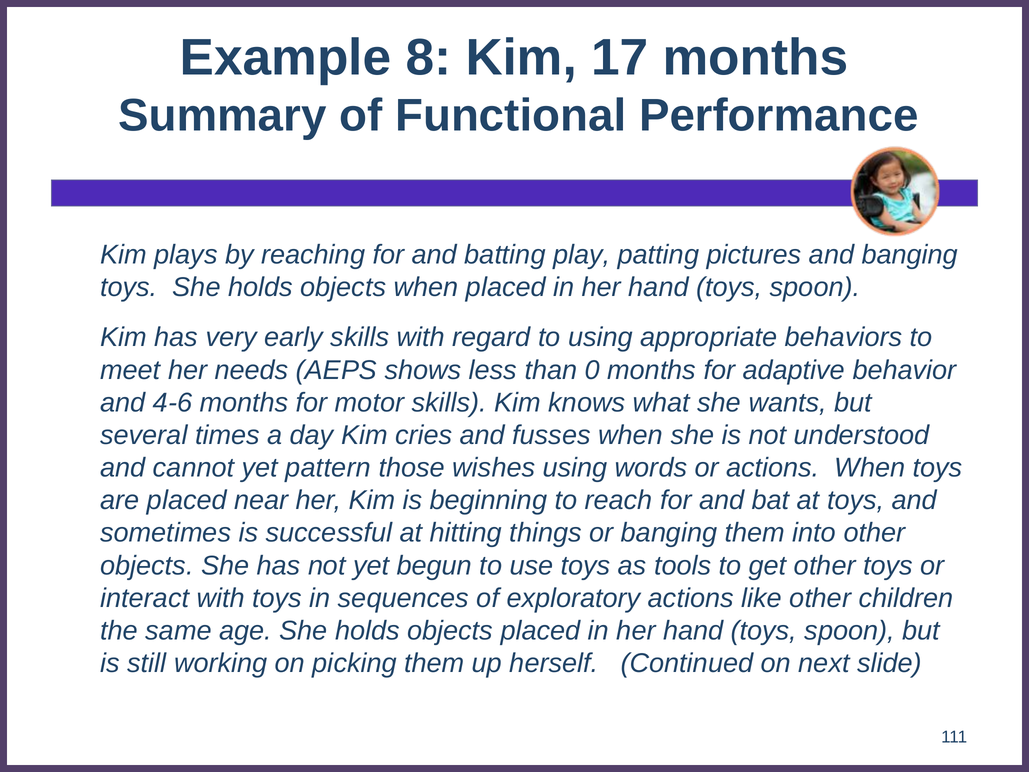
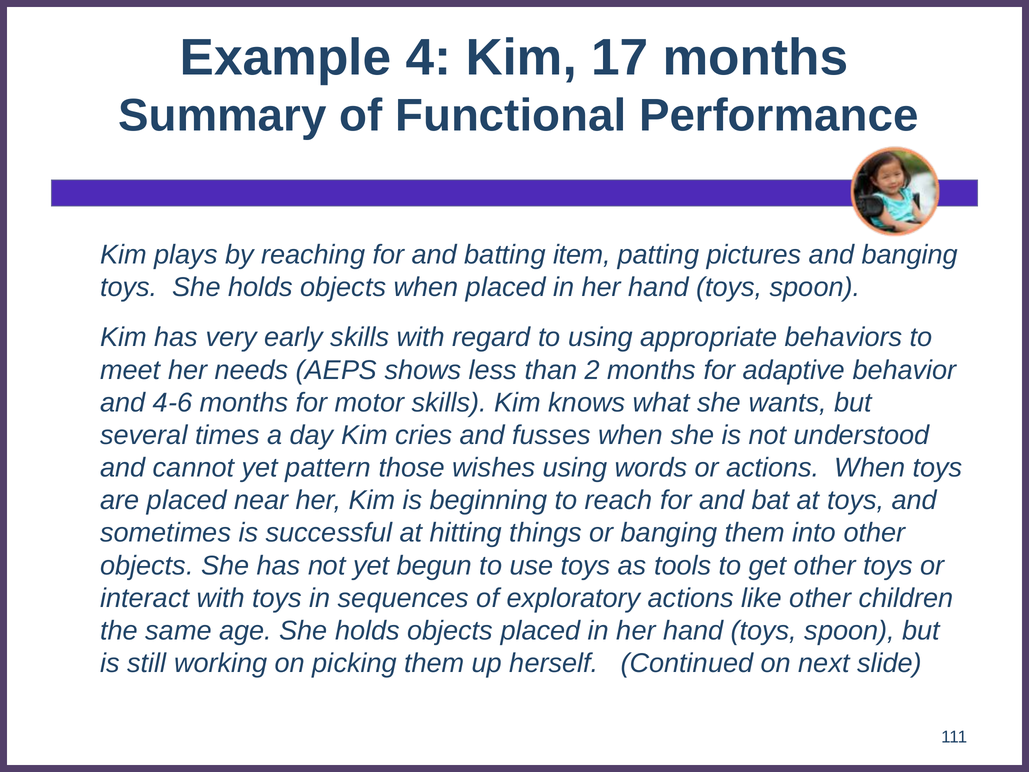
8: 8 -> 4 (429, 58)
play: play -> item (582, 255)
0: 0 -> 2 (592, 370)
